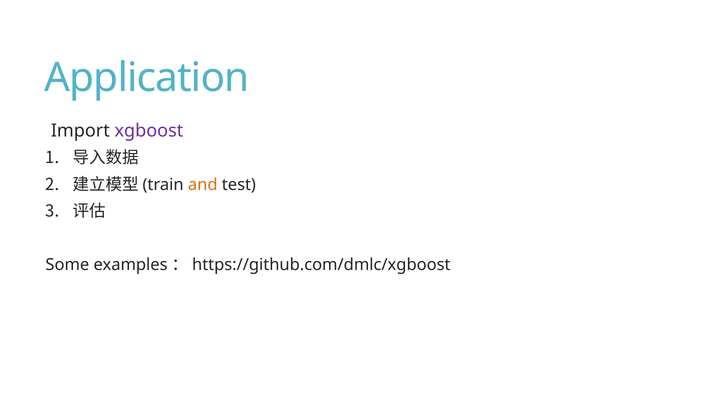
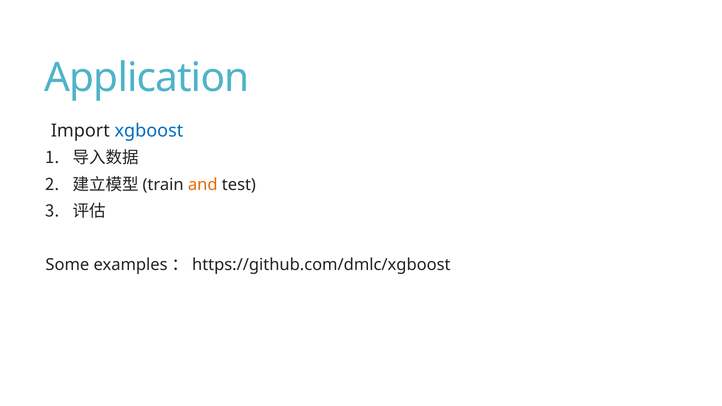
xgboost colour: purple -> blue (149, 131)
